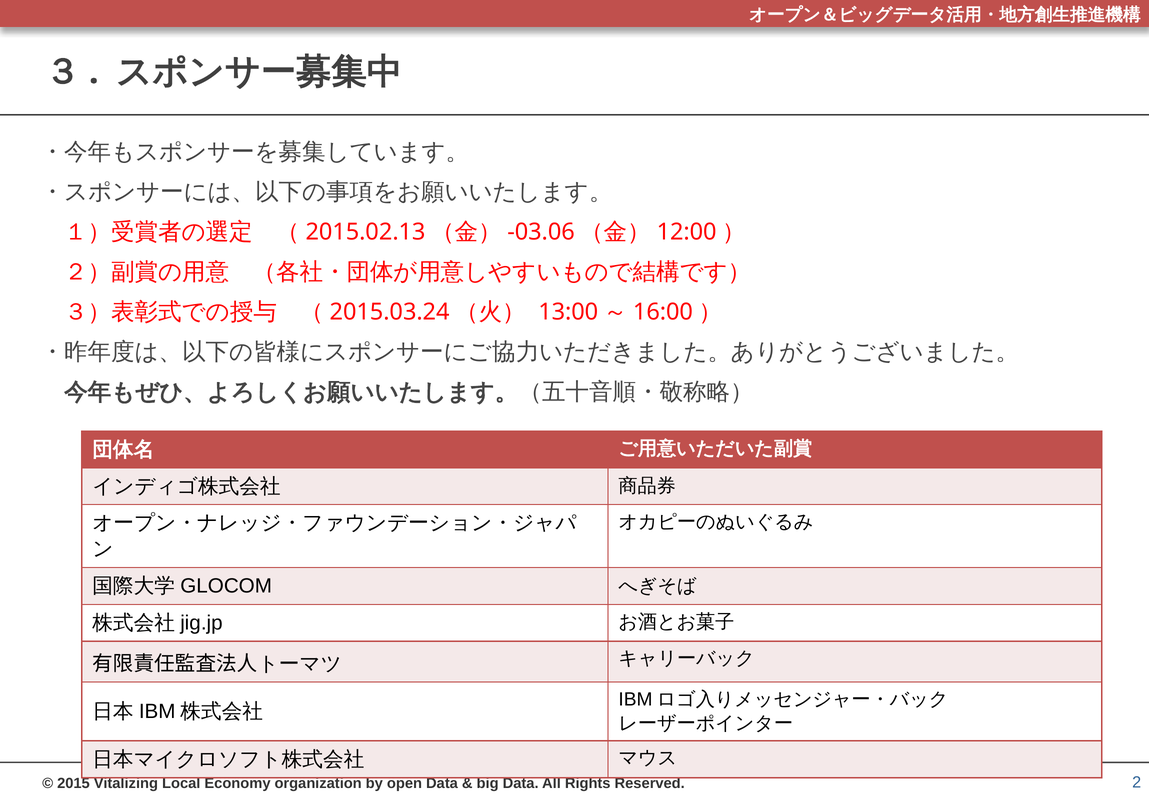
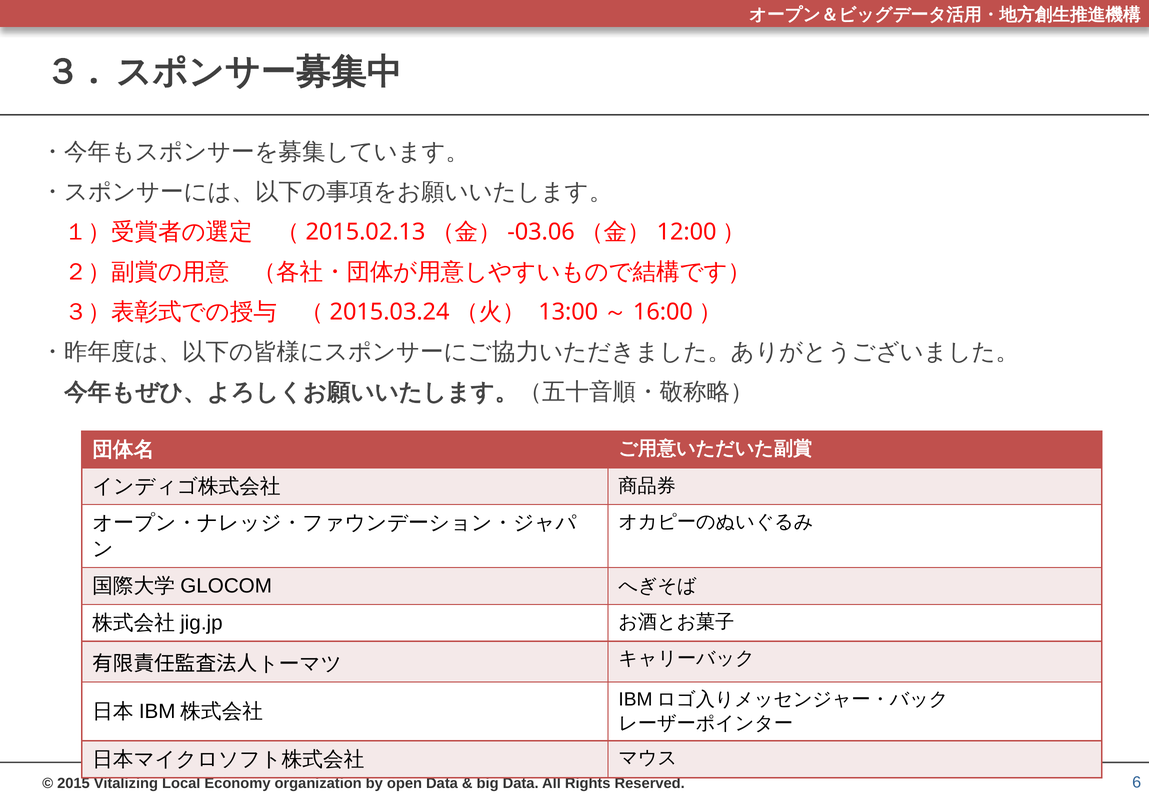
2: 2 -> 6 (1137, 783)
